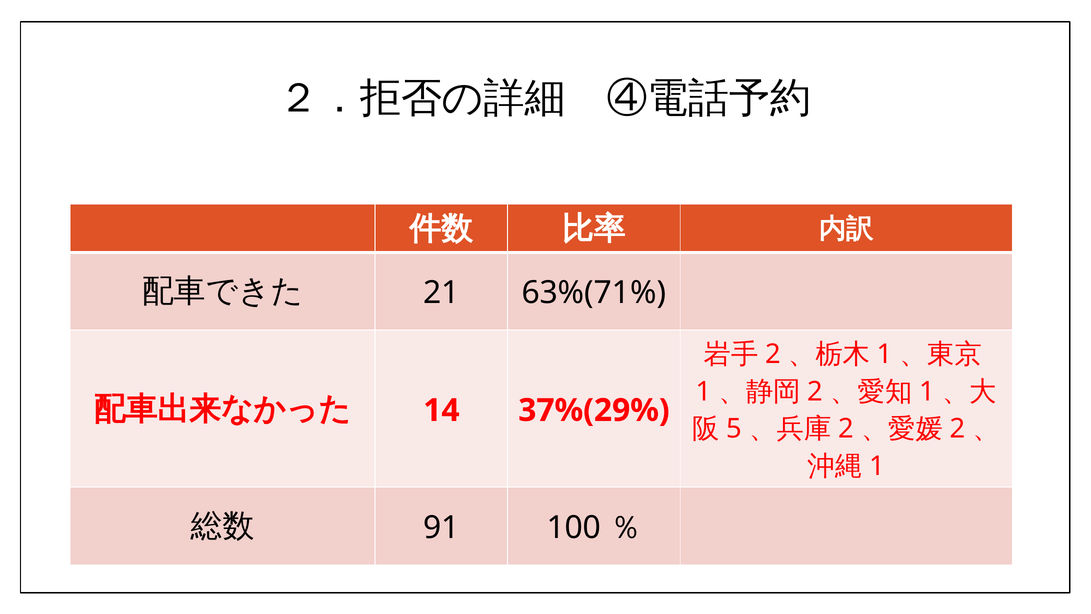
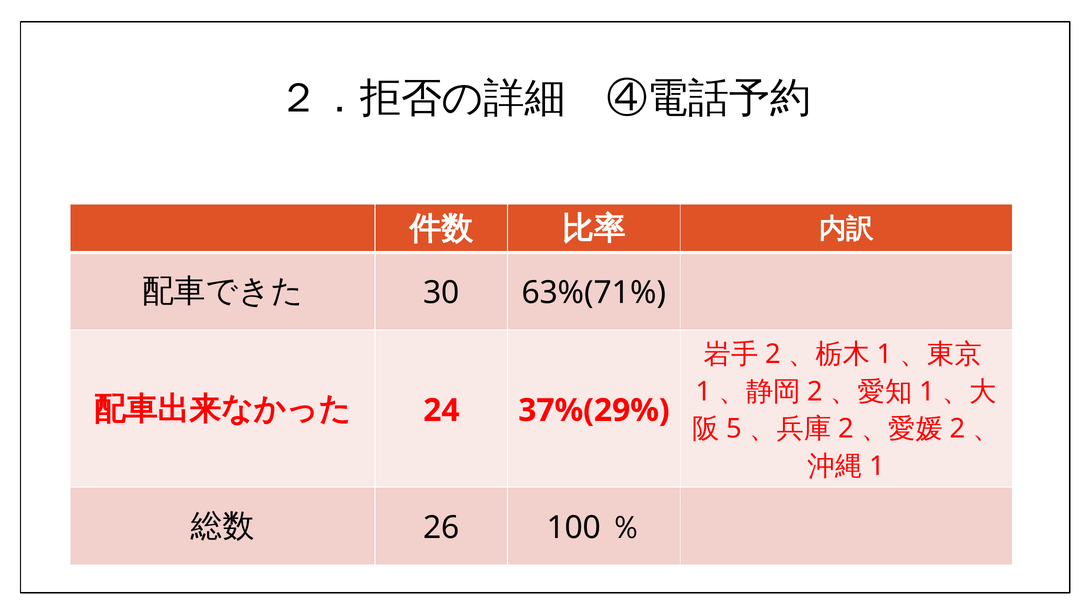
21: 21 -> 30 (441, 293)
14: 14 -> 24 (441, 410)
91: 91 -> 26 (441, 528)
